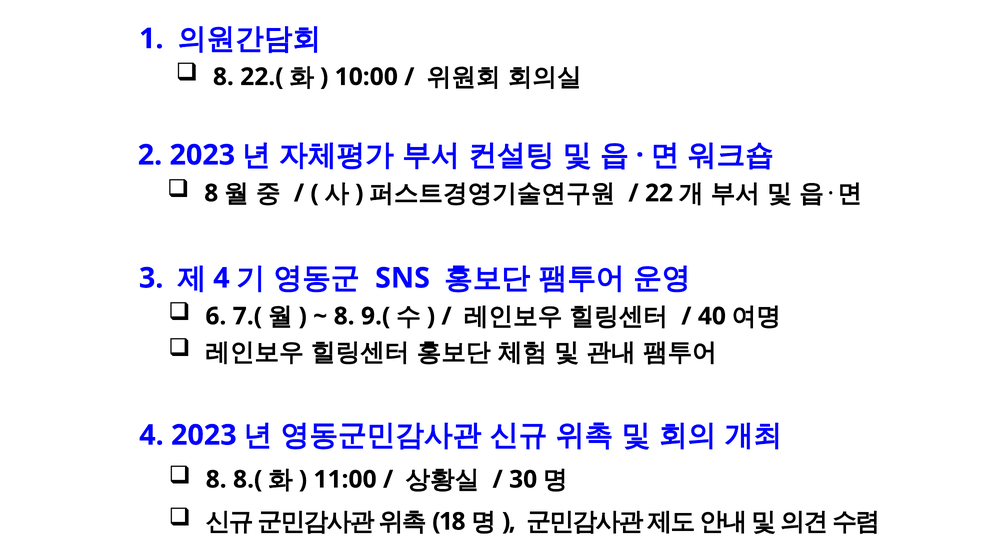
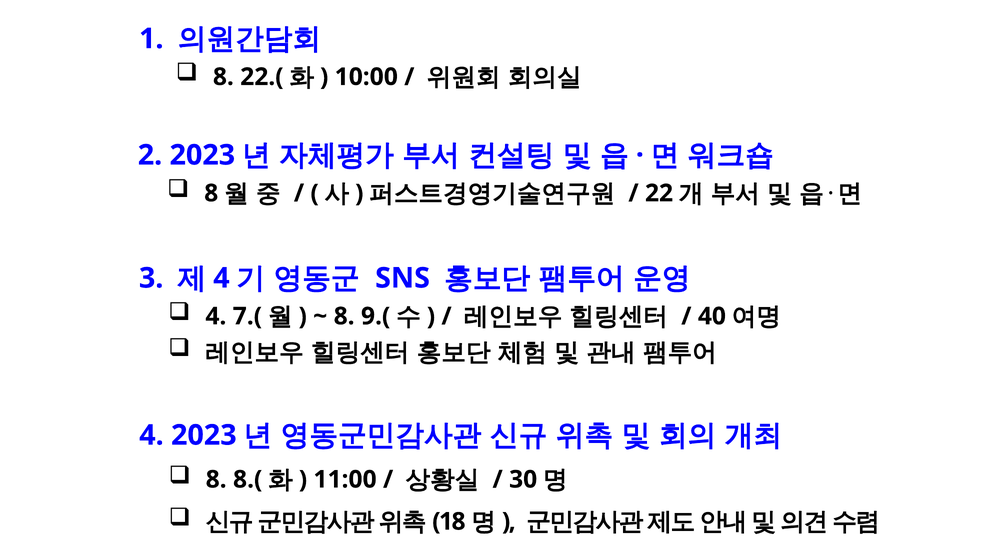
6: 6 -> 4 (216, 316)
